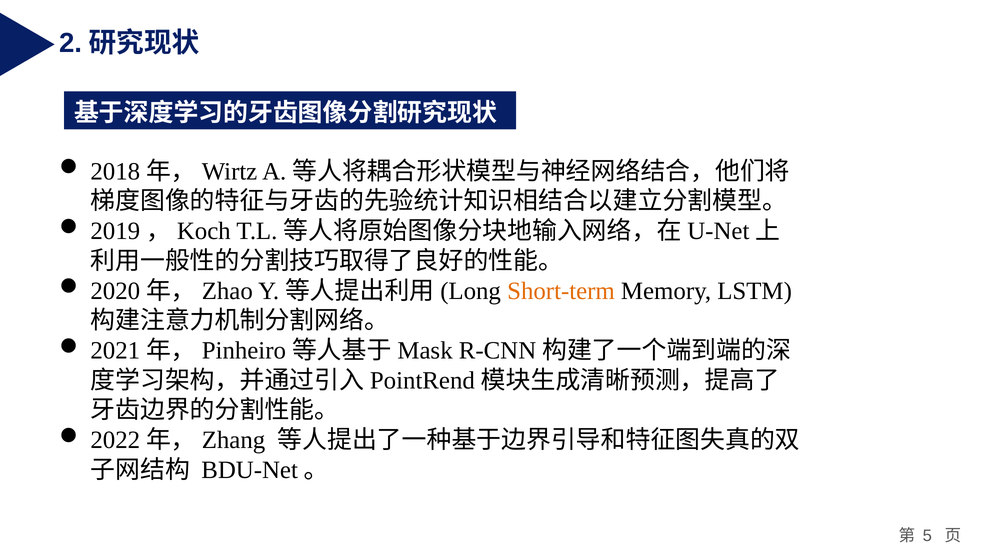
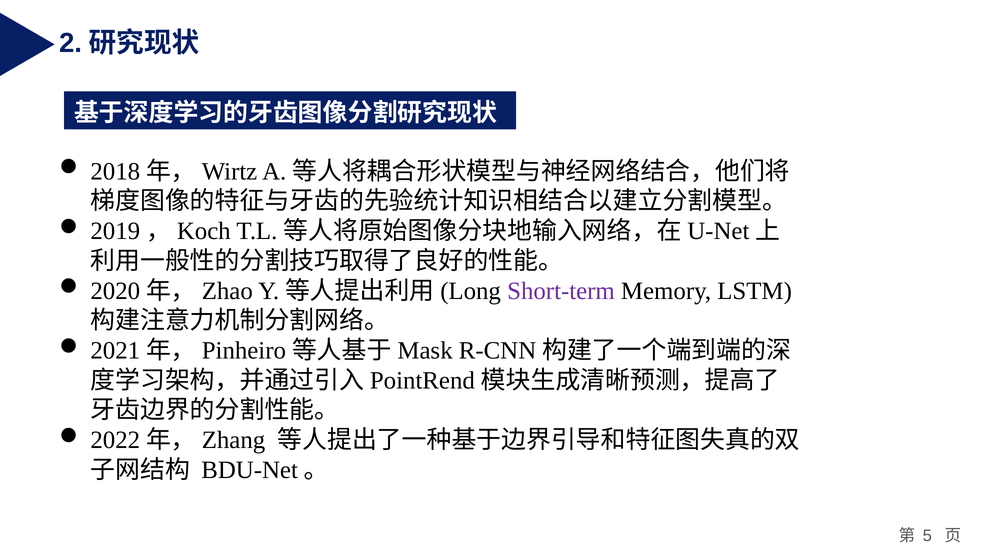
Short-term colour: orange -> purple (561, 291)
